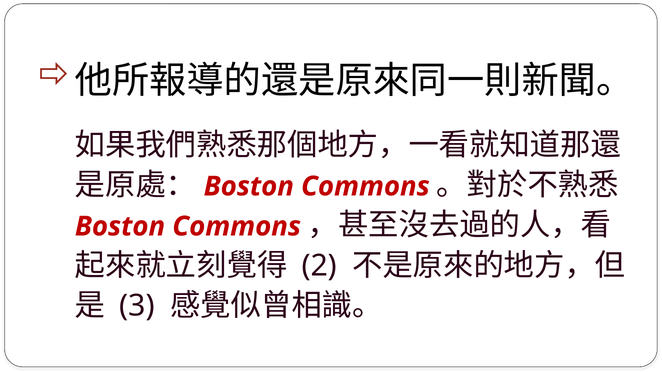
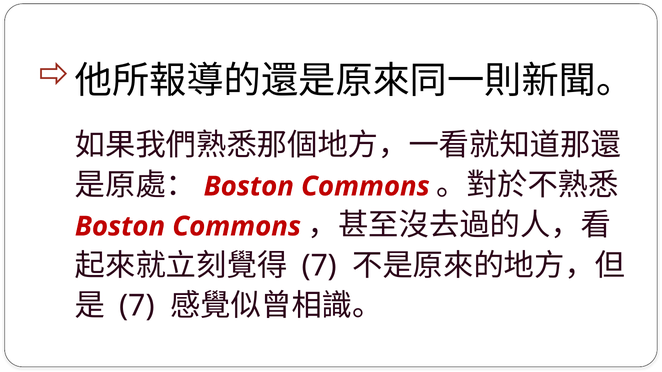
2: 2 -> 7 (319, 266)
3: 3 -> 7 (137, 306)
